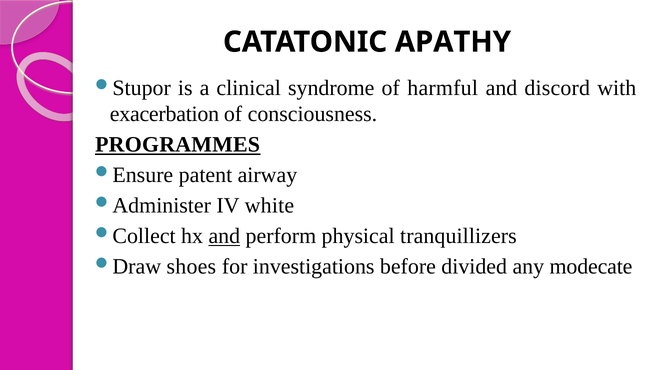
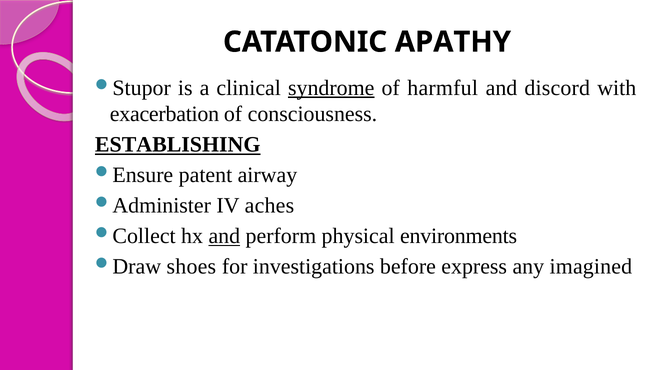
syndrome underline: none -> present (331, 88)
PROGRAMMES: PROGRAMMES -> ESTABLISHING (178, 145)
white: white -> aches (269, 205)
tranquillizers: tranquillizers -> environments (459, 236)
divided: divided -> express (474, 266)
modecate: modecate -> imagined (591, 266)
